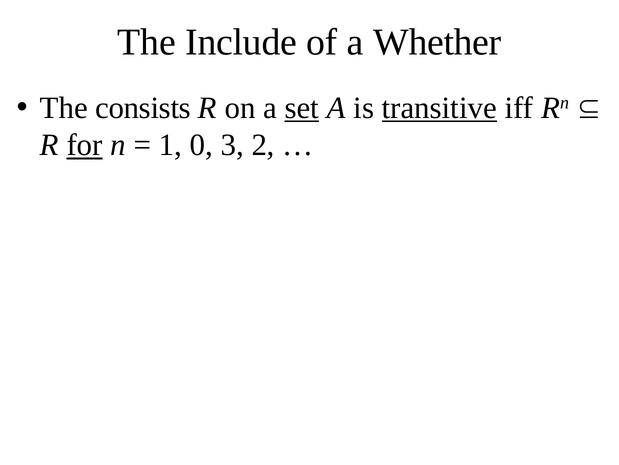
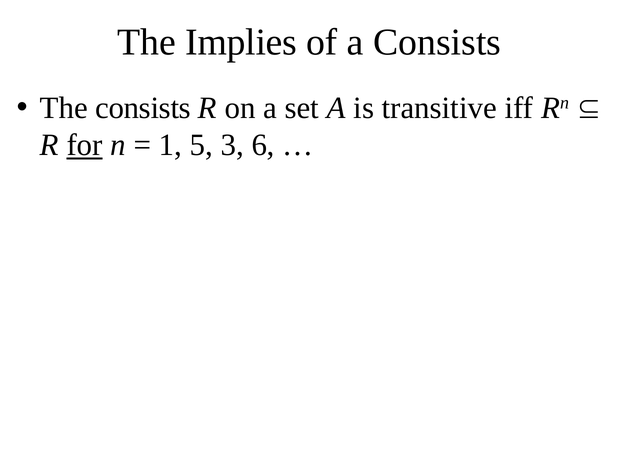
Include: Include -> Implies (241, 42)
a Whether: Whether -> Consists (437, 42)
set underline: present -> none (302, 108)
transitive underline: present -> none (439, 108)
0: 0 -> 5 (201, 145)
2: 2 -> 6 (263, 145)
